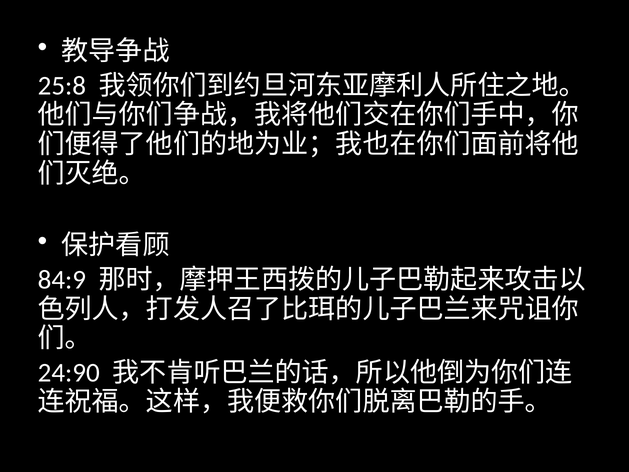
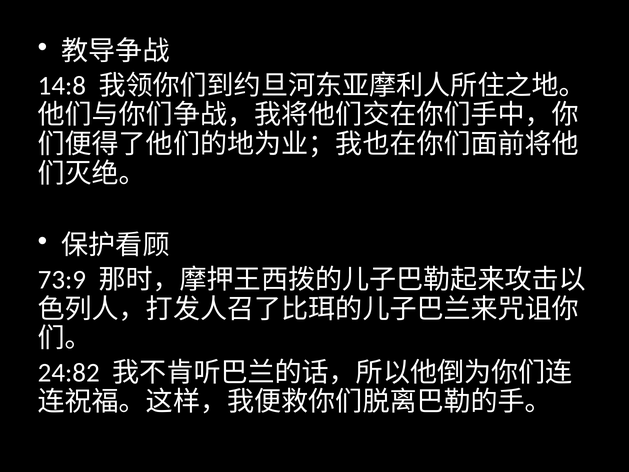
25:8: 25:8 -> 14:8 (62, 86)
84:9: 84:9 -> 73:9 (62, 280)
24:90: 24:90 -> 24:82 (69, 372)
